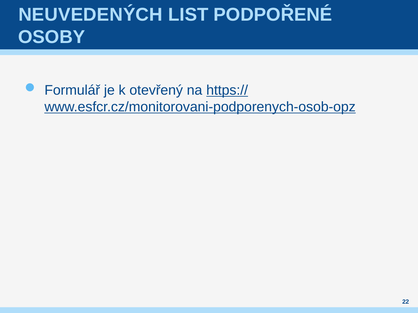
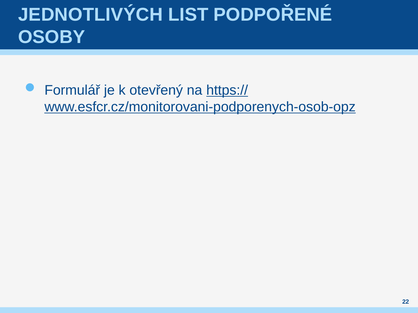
NEUVEDENÝCH: NEUVEDENÝCH -> JEDNOTLIVÝCH (90, 15)
